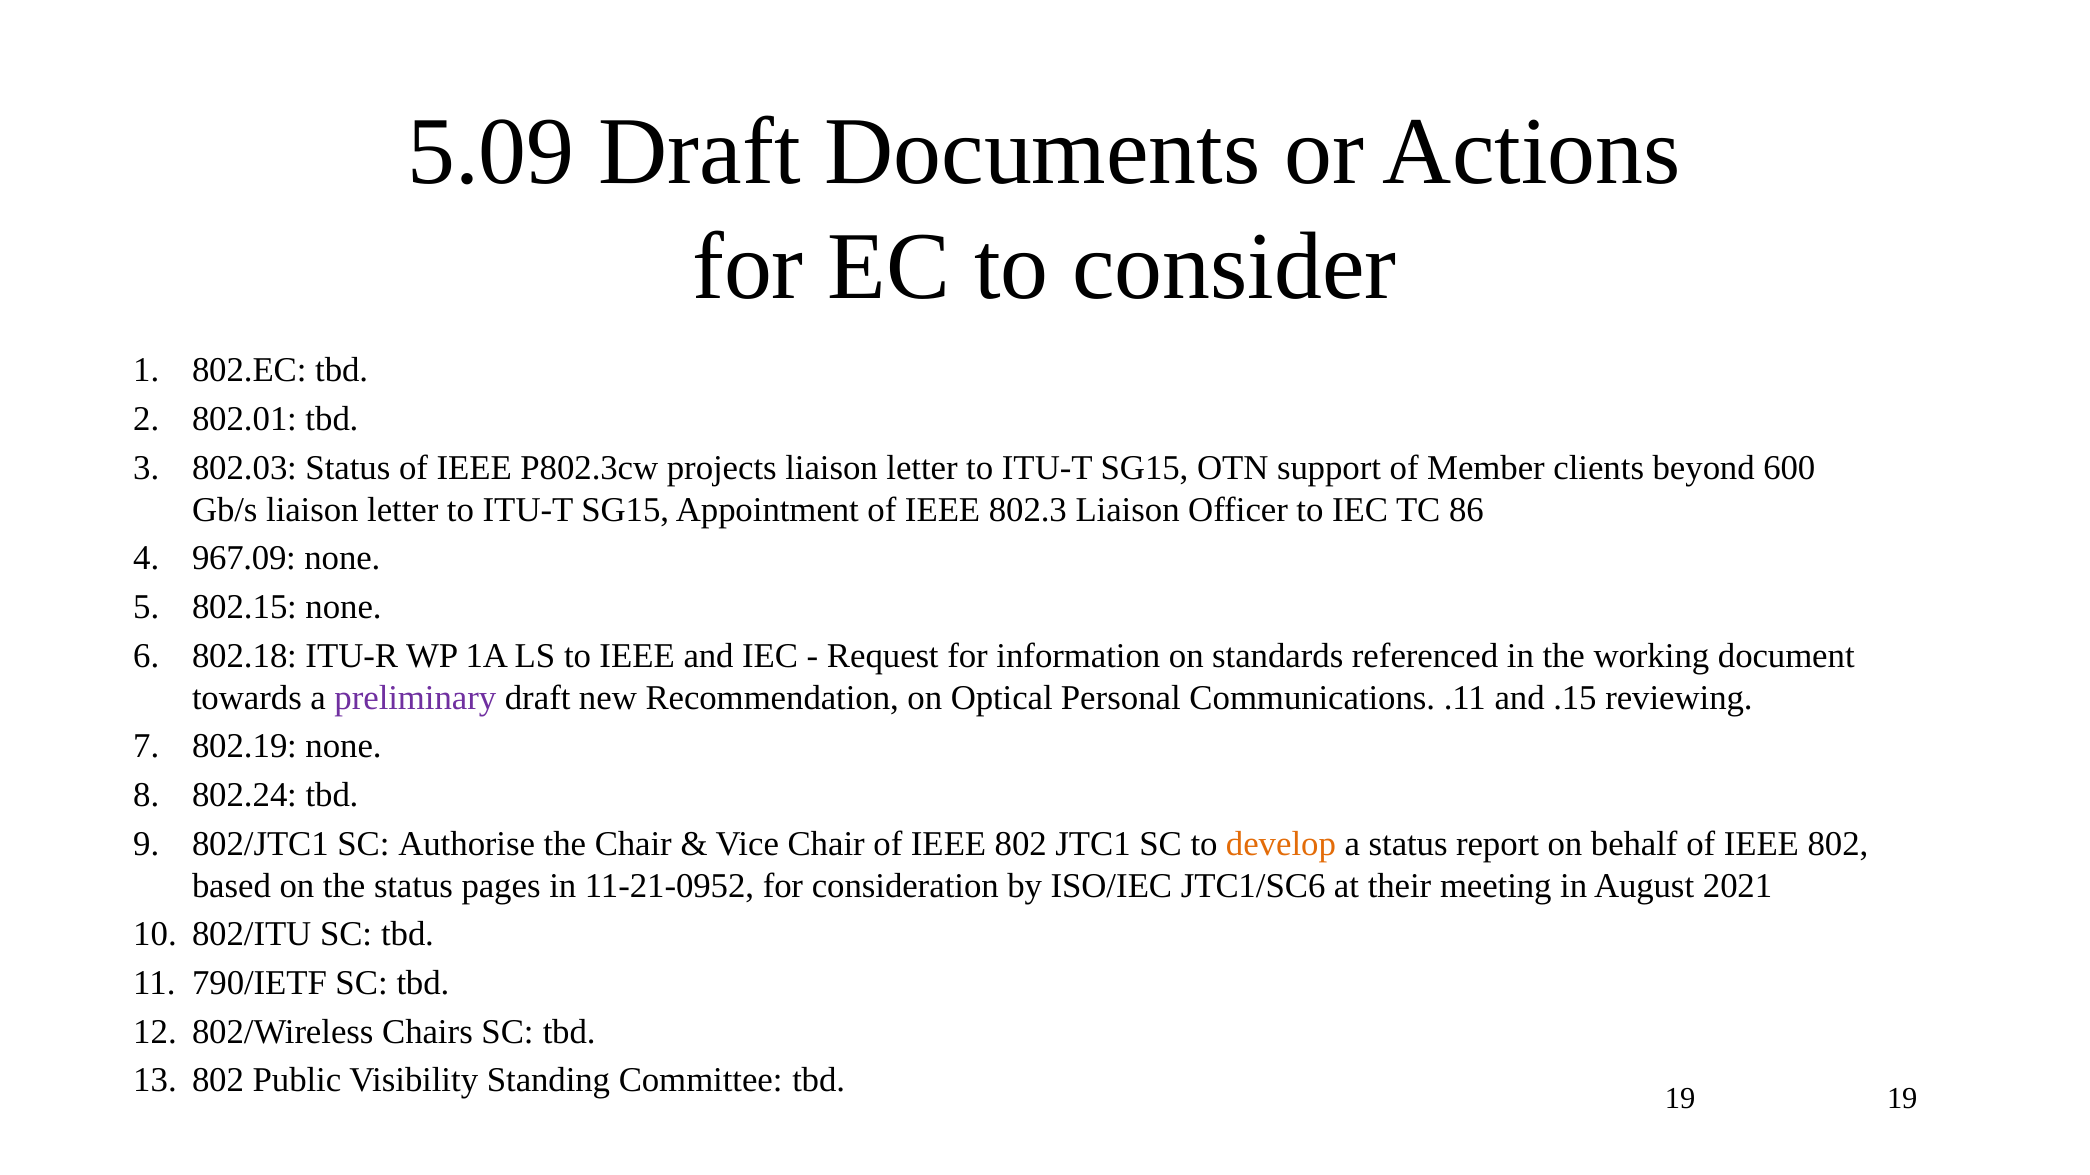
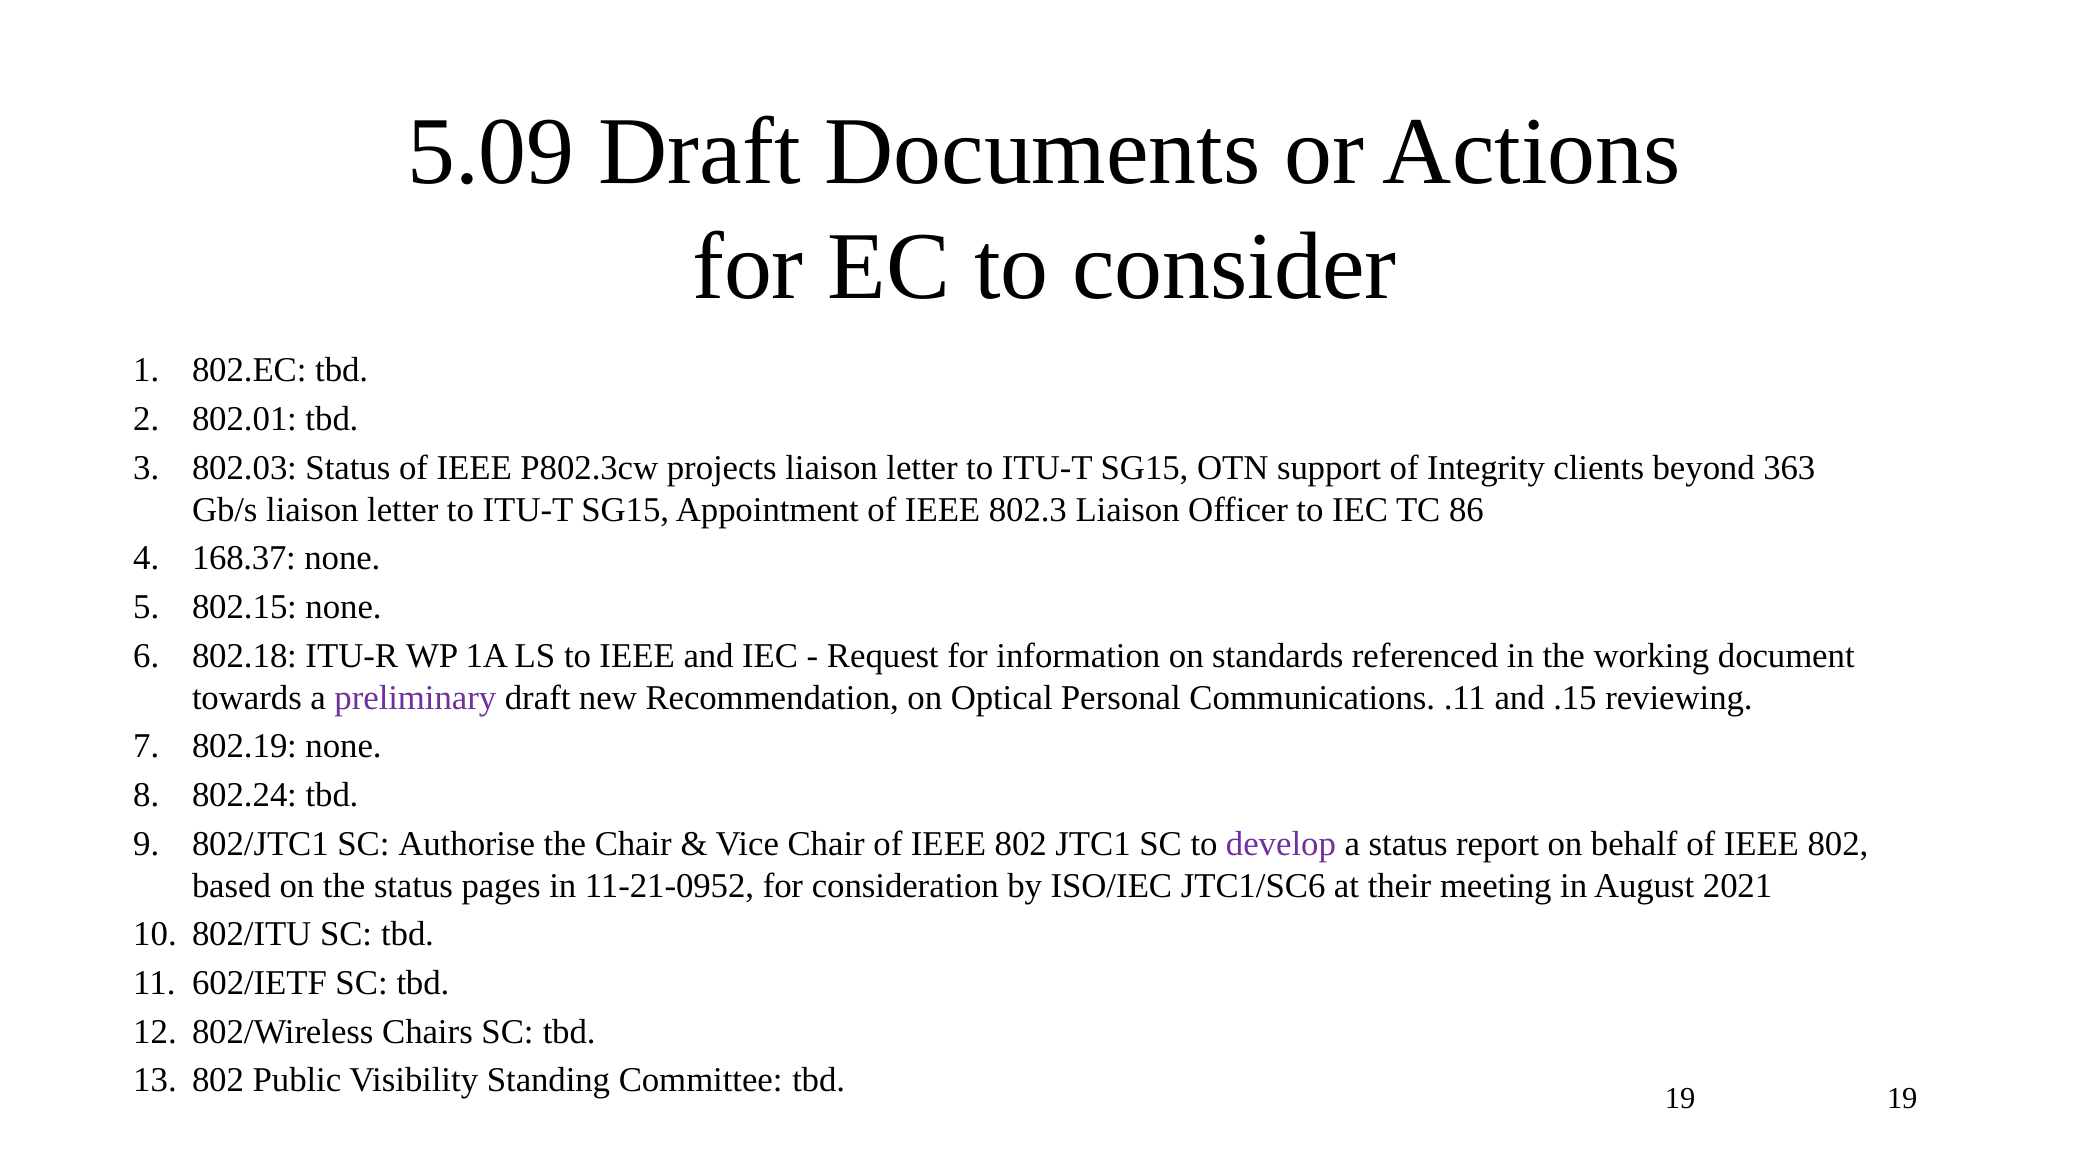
Member: Member -> Integrity (1486, 468)
600: 600 -> 363 (1789, 468)
967.09: 967.09 -> 168.37 (244, 559)
develop colour: orange -> purple (1281, 844)
790/IETF: 790/IETF -> 602/IETF (260, 984)
